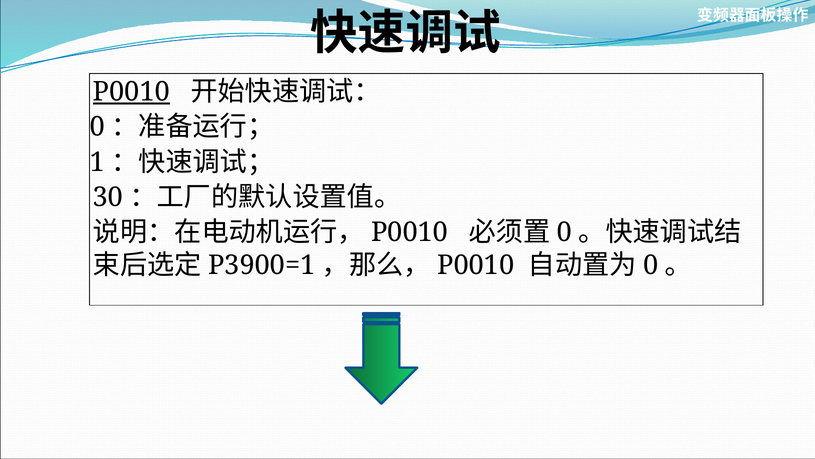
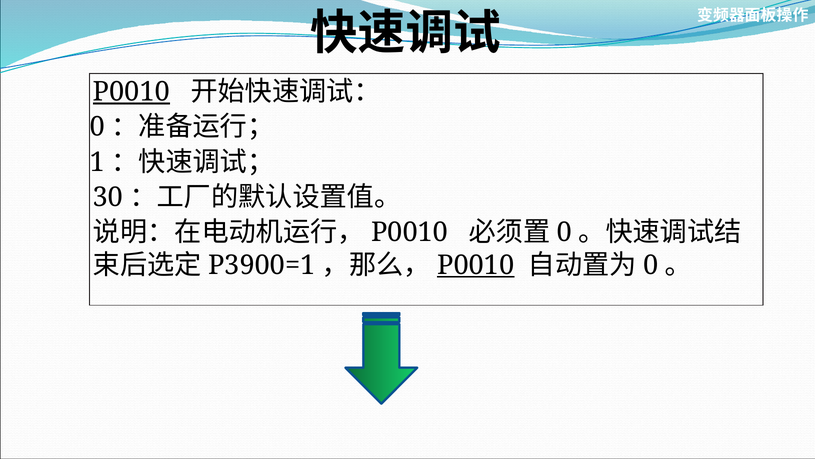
P0010 underline: none -> present (476, 265)
